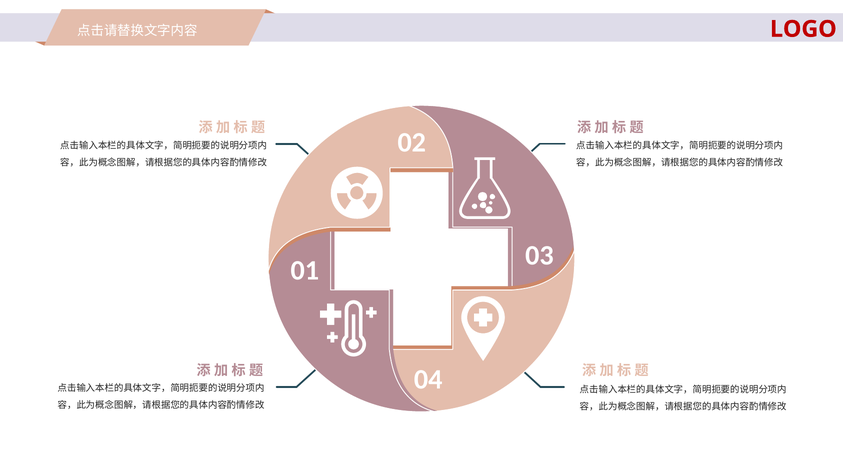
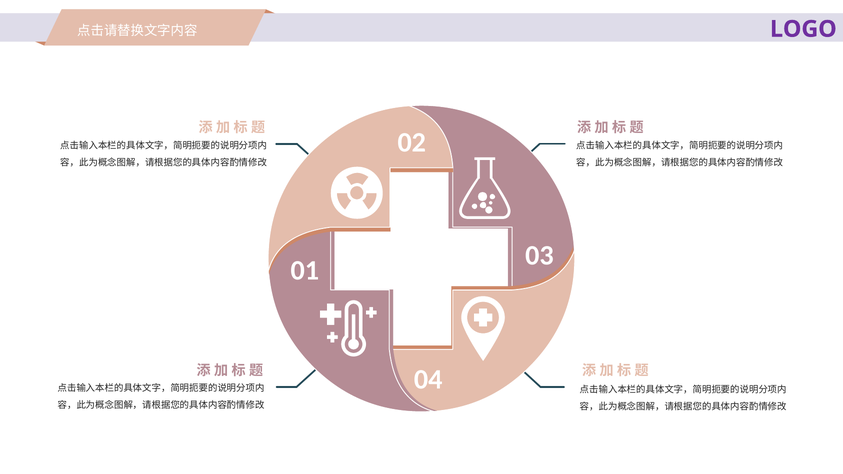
LOGO colour: red -> purple (803, 29)
